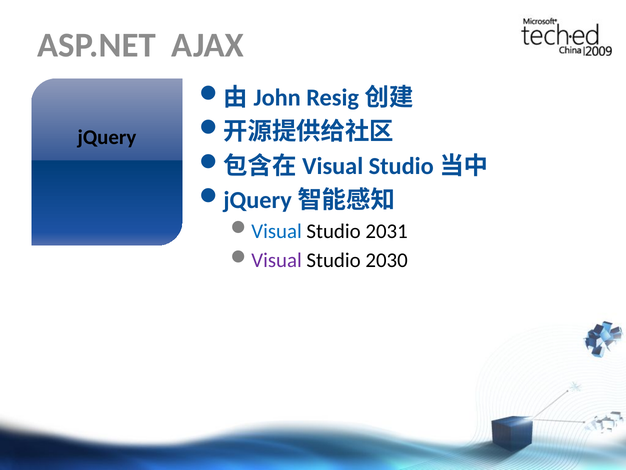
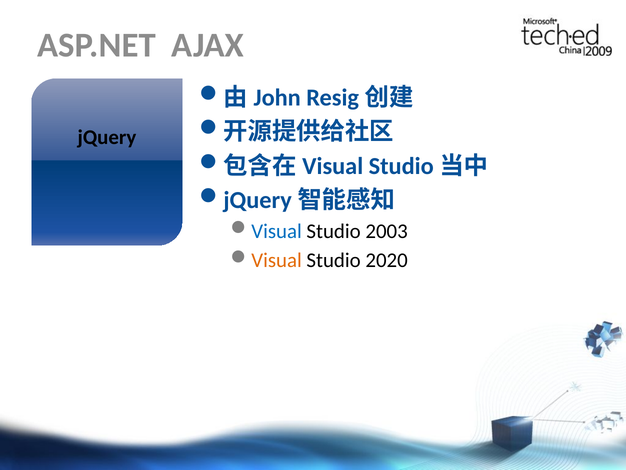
2031: 2031 -> 2003 (387, 231)
Visual colour: purple -> orange (277, 260)
2030: 2030 -> 2020 (387, 260)
